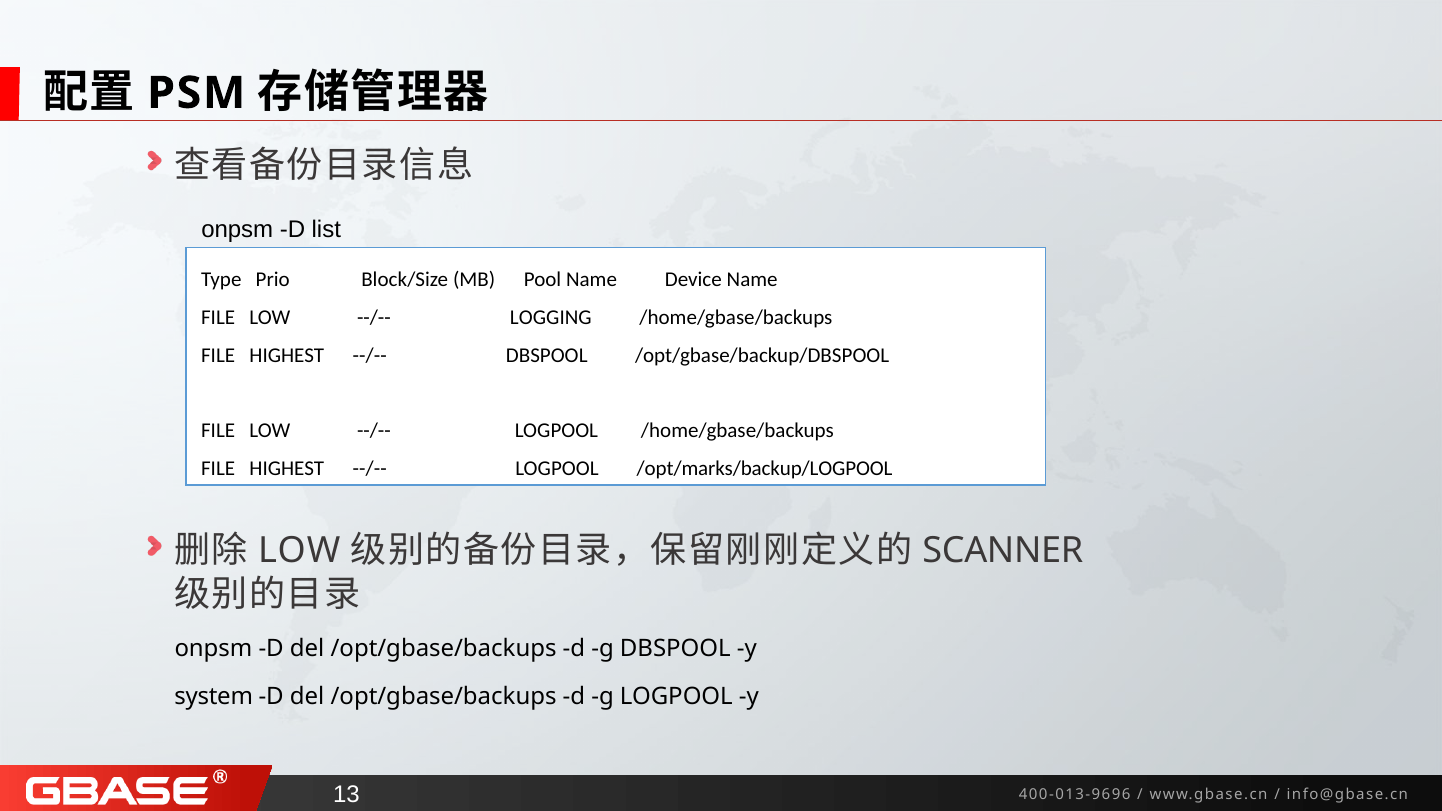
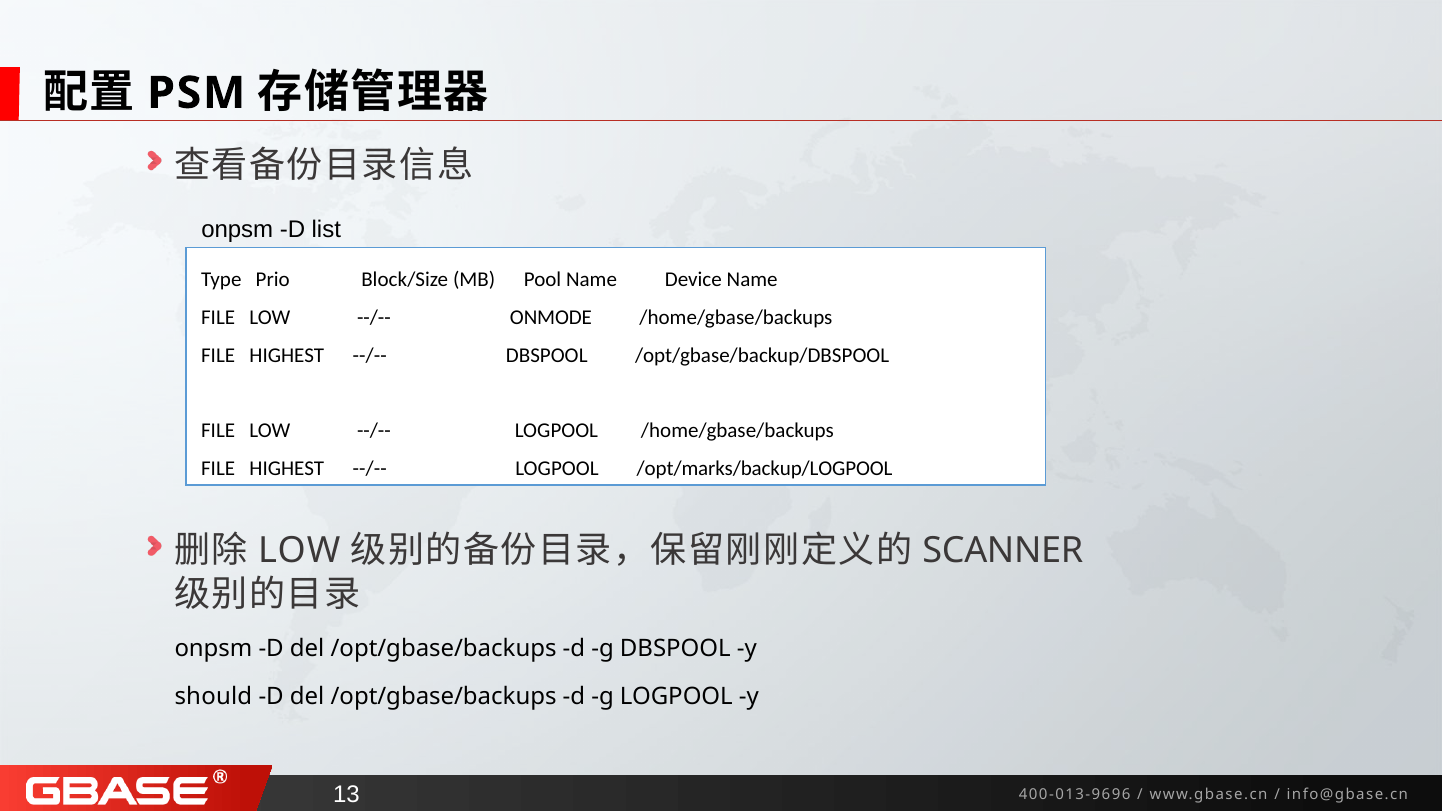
LOGGING: LOGGING -> ONMODE (551, 317)
system: system -> should (213, 697)
